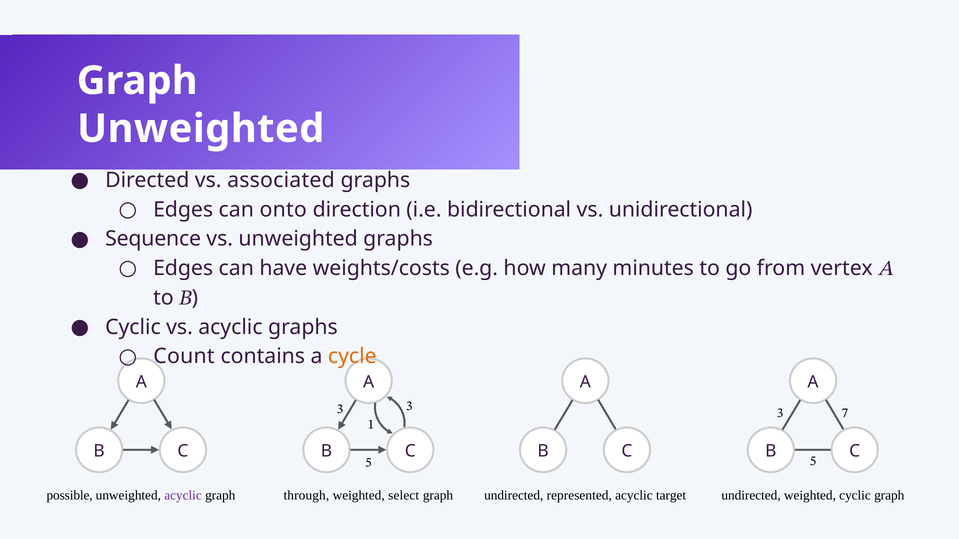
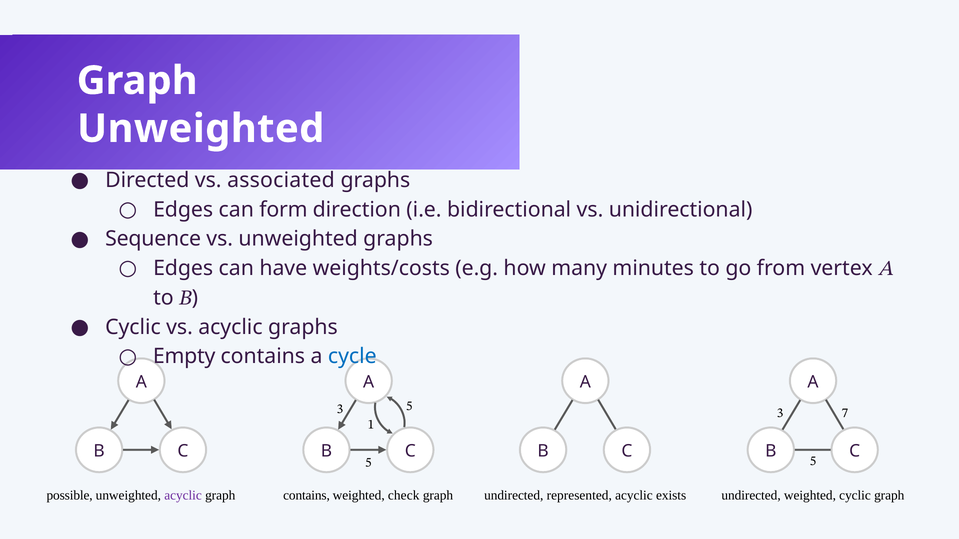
onto: onto -> form (283, 210)
Count: Count -> Empty (184, 357)
cycle colour: orange -> blue (352, 357)
3: 3 -> 5 (409, 406)
through: through -> contains (307, 496)
select: select -> check (404, 496)
target: target -> exists (671, 496)
